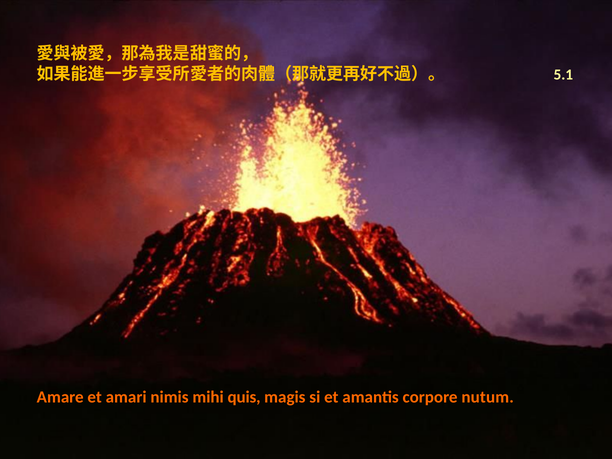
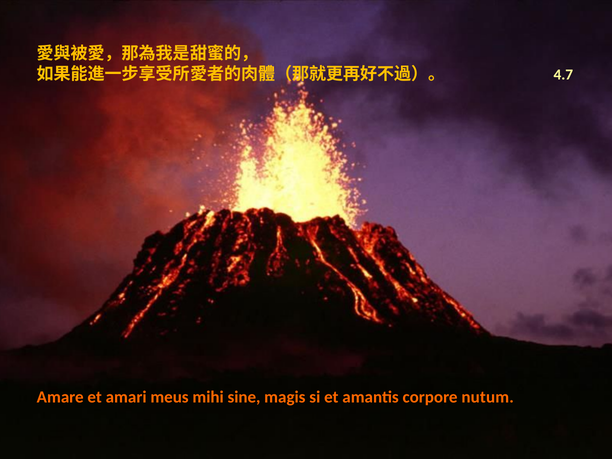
5.1: 5.1 -> 4.7 (563, 75)
nimis: nimis -> meus (170, 397)
quis: quis -> sine (244, 397)
